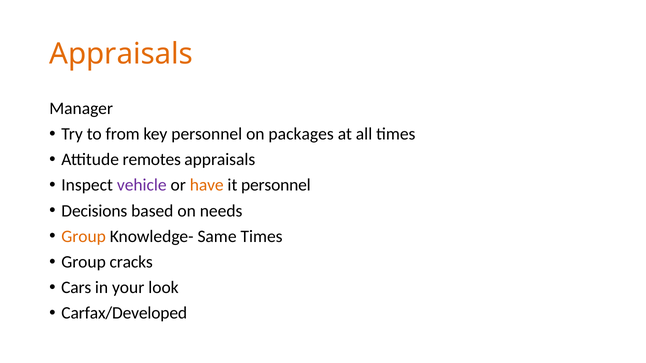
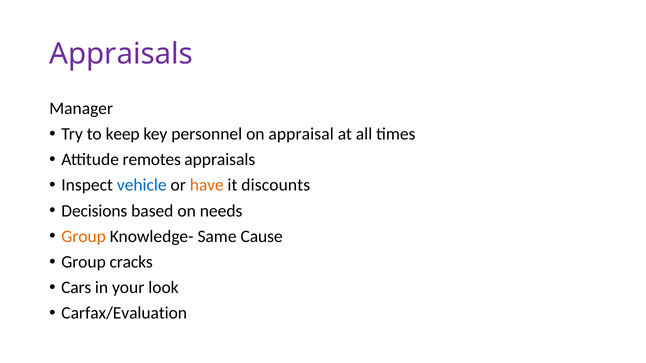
Appraisals colour: orange -> purple (121, 54)
from: from -> keep (123, 134)
packages: packages -> appraisal (301, 134)
vehicle colour: purple -> blue (142, 185)
it personnel: personnel -> discounts (276, 185)
Same Times: Times -> Cause (262, 237)
Carfax/Developed: Carfax/Developed -> Carfax/Evaluation (124, 313)
